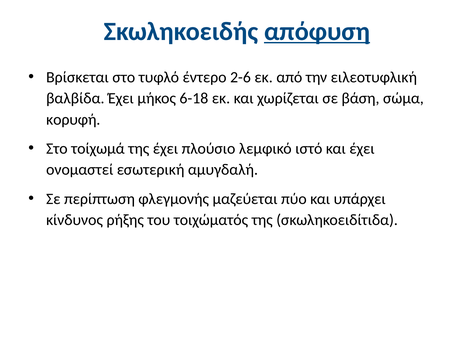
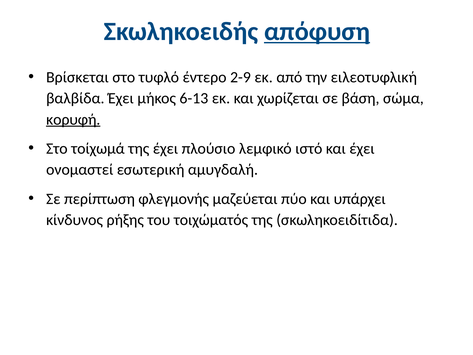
2-6: 2-6 -> 2-9 (240, 77)
6-18: 6-18 -> 6-13 (194, 98)
κορυφή underline: none -> present (73, 119)
